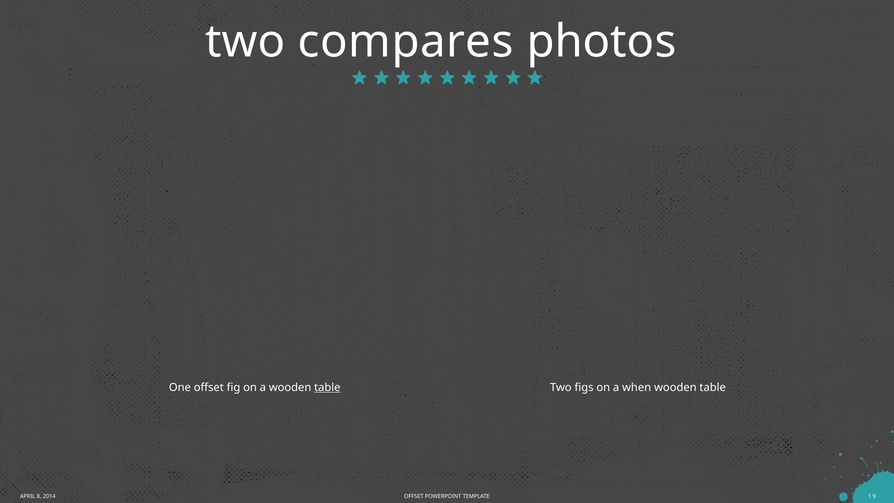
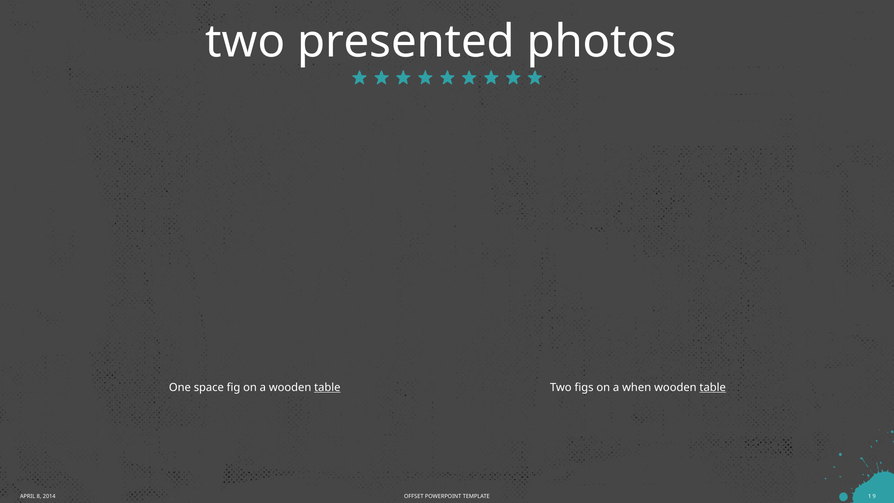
compares: compares -> presented (406, 42)
One offset: offset -> space (209, 387)
table underline: none -> present (713, 387)
